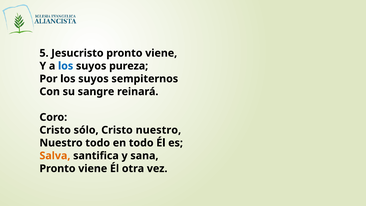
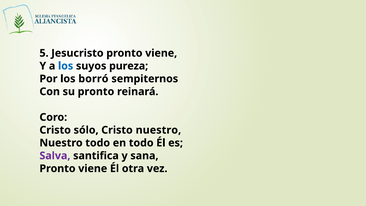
Por los suyos: suyos -> borró (93, 79)
su sangre: sangre -> pronto (96, 92)
Salva colour: orange -> purple (55, 156)
